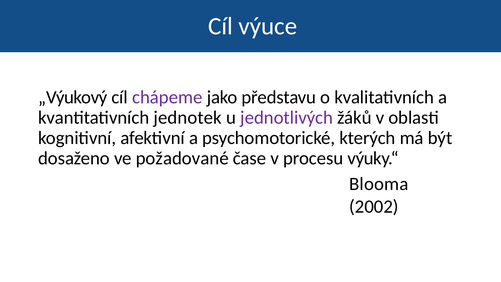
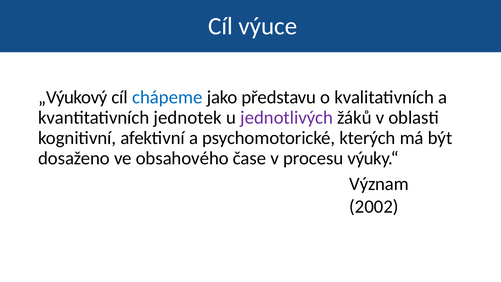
chápeme colour: purple -> blue (167, 97)
požadované: požadované -> obsahového (182, 158)
Blooma: Blooma -> Význam (379, 184)
